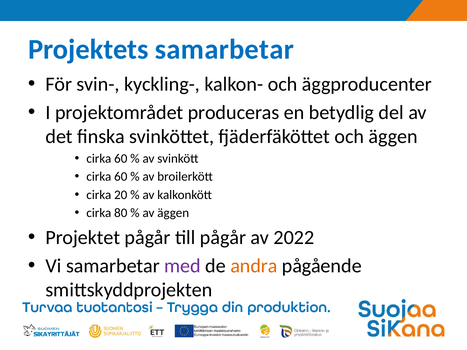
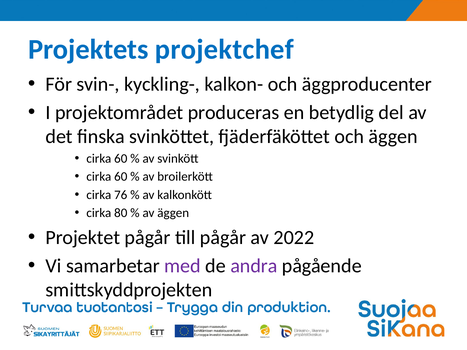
Projektets samarbetar: samarbetar -> projektchef (224, 49)
20: 20 -> 76 (121, 195)
andra colour: orange -> purple (254, 266)
